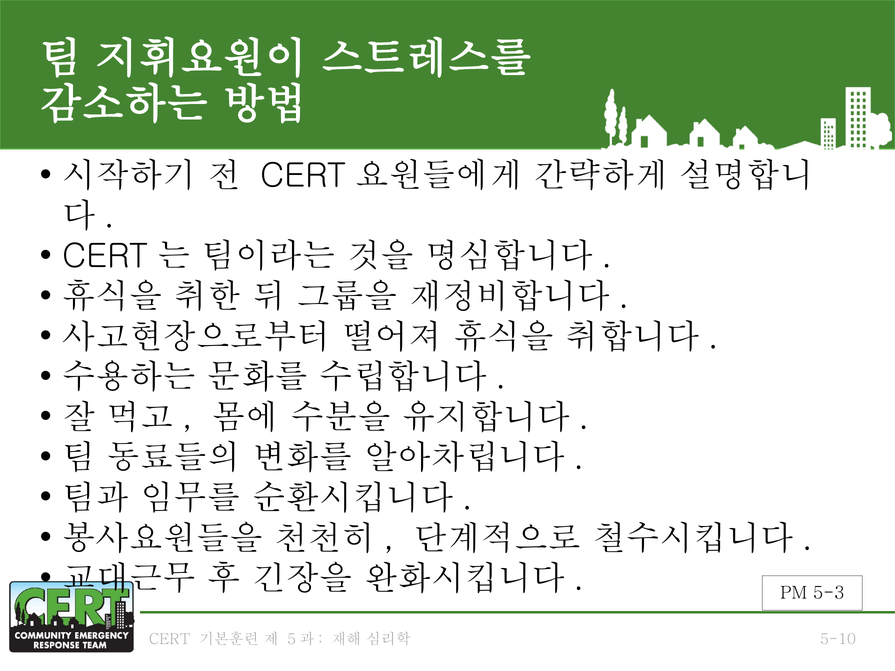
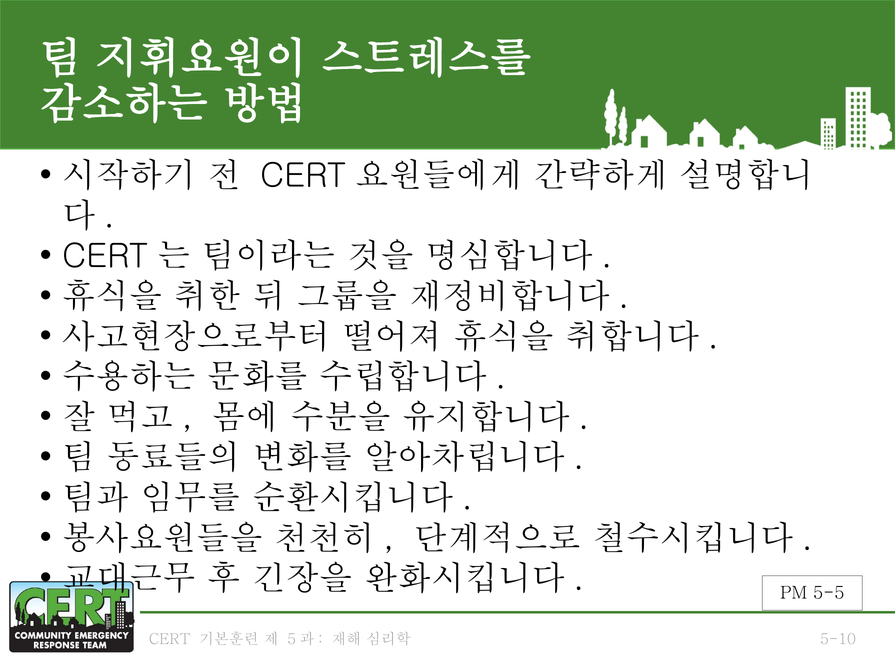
5-3: 5-3 -> 5-5 (829, 593)
